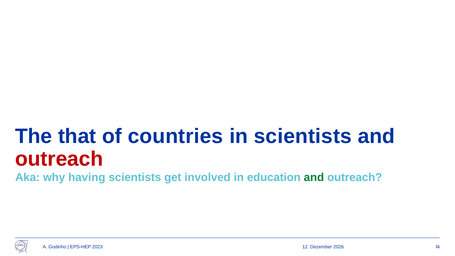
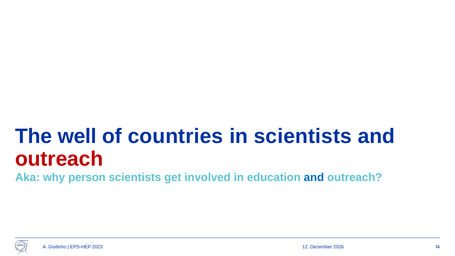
that: that -> well (77, 136)
having: having -> person (87, 177)
and colour: green -> blue (314, 177)
